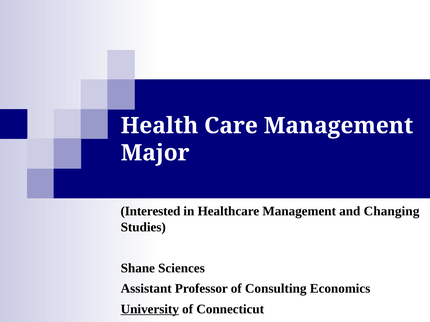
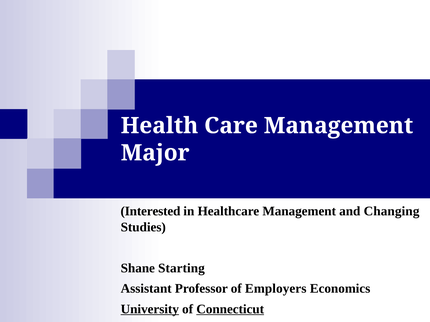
Sciences: Sciences -> Starting (181, 268)
Consulting: Consulting -> Employers (276, 289)
Connecticut underline: none -> present (230, 310)
